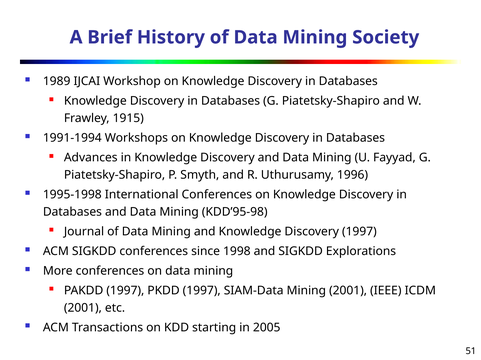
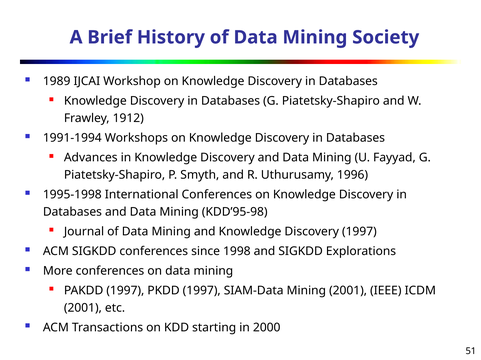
1915: 1915 -> 1912 (128, 119)
2005: 2005 -> 2000 (267, 328)
